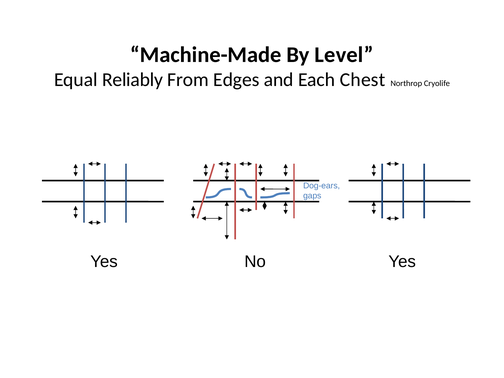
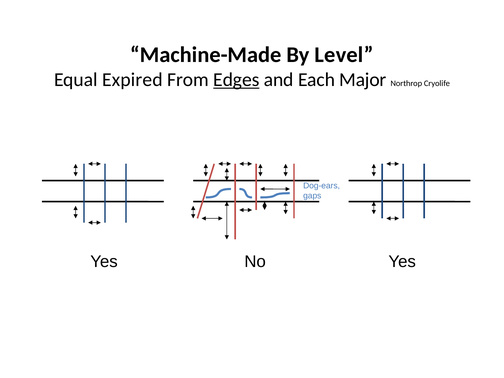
Reliably: Reliably -> Expired (132, 80)
Edges underline: none -> present (236, 80)
Chest: Chest -> Major (363, 80)
